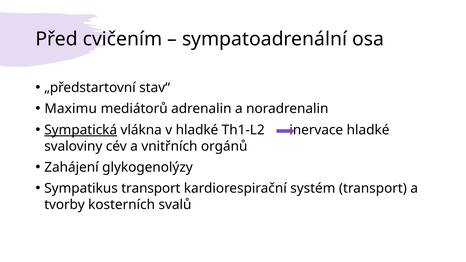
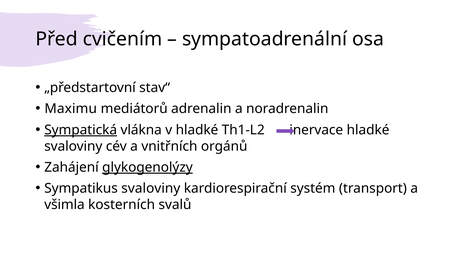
glykogenolýzy underline: none -> present (147, 167)
Sympatikus transport: transport -> svaloviny (151, 189)
tvorby: tvorby -> všimla (64, 205)
